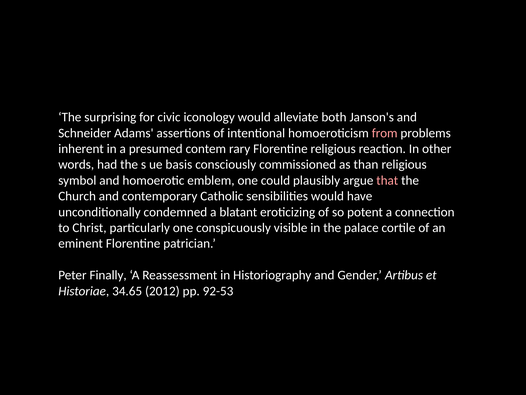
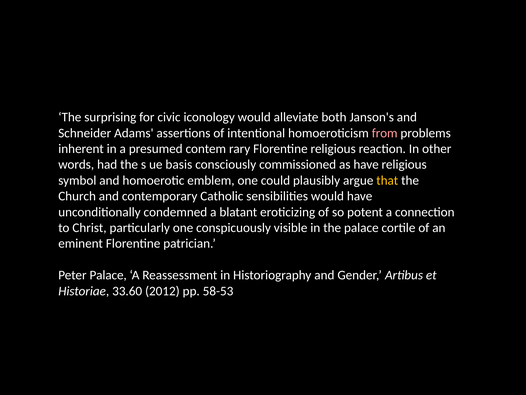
as than: than -> have (366, 164)
that colour: pink -> yellow (387, 180)
Peter Finally: Finally -> Palace (108, 275)
34.65: 34.65 -> 33.60 (127, 291)
92-53: 92-53 -> 58-53 (218, 291)
